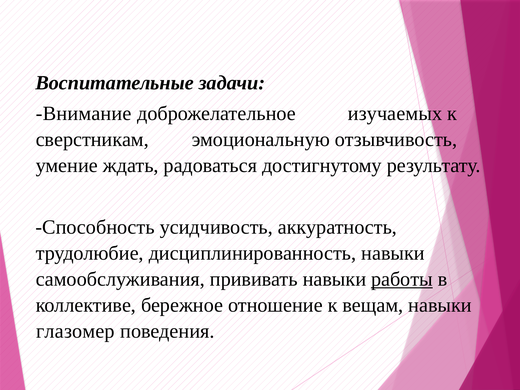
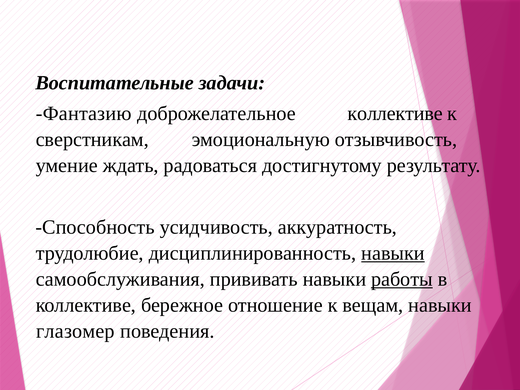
Внимание: Внимание -> Фантазию (84, 114)
доброжелательное изучаемых: изучаемых -> коллективе (395, 114)
навыки underline: none -> present (393, 253)
